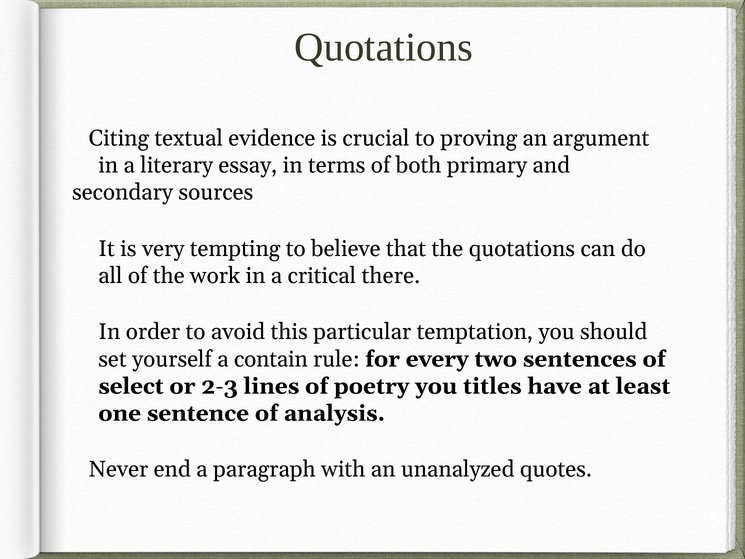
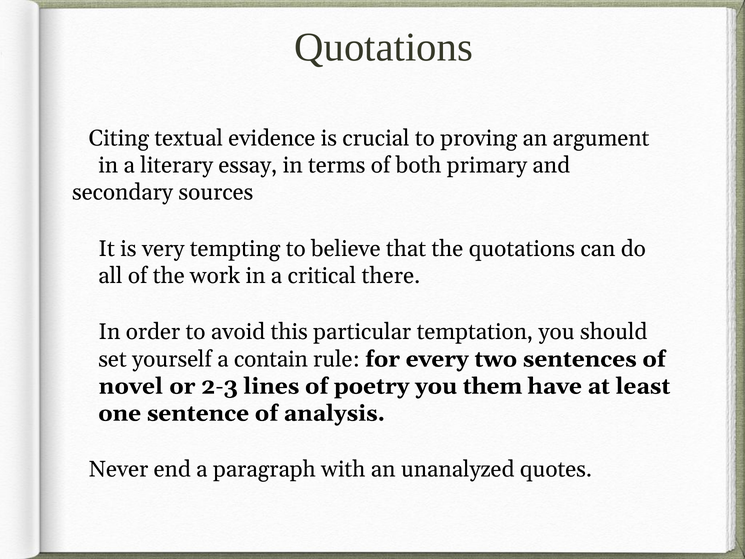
select: select -> novel (131, 386)
titles: titles -> them (492, 386)
